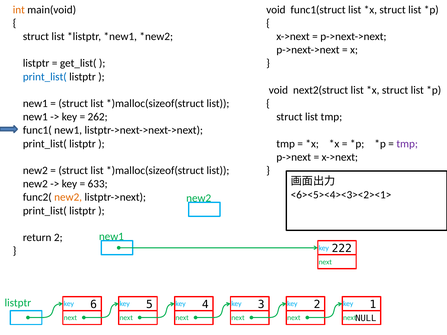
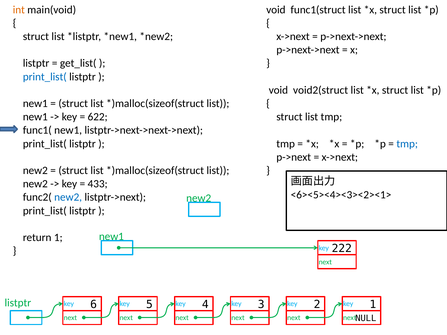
next2(struct: next2(struct -> void2(struct (321, 90)
262: 262 -> 622 (98, 117)
tmp colour: purple -> blue (407, 144)
633: 633 -> 433 (98, 184)
new2 colour: orange -> blue (68, 197)
return 2: 2 -> 1 (58, 238)
